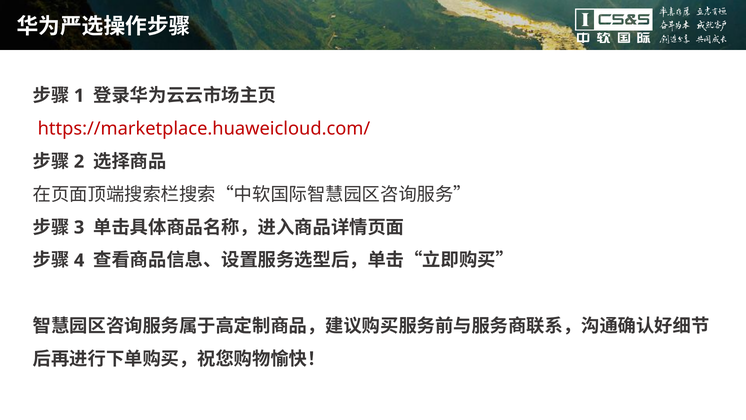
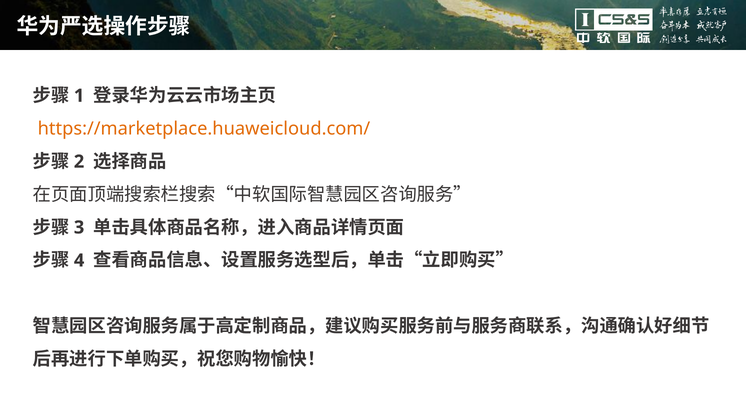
https://marketplace.huaweicloud.com/ colour: red -> orange (204, 129)
